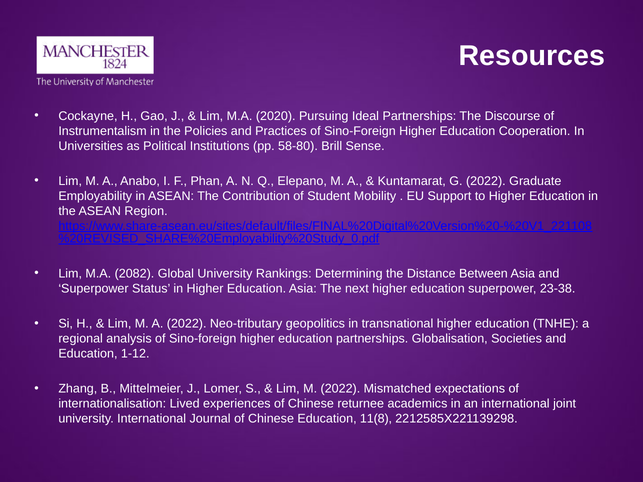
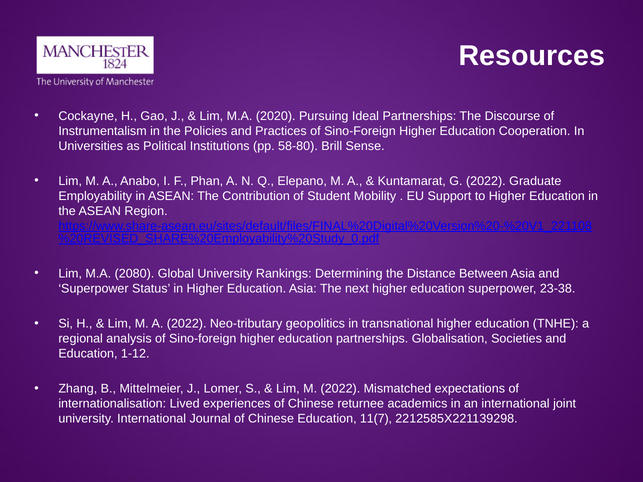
2082: 2082 -> 2080 (134, 274)
11(8: 11(8 -> 11(7 (376, 419)
